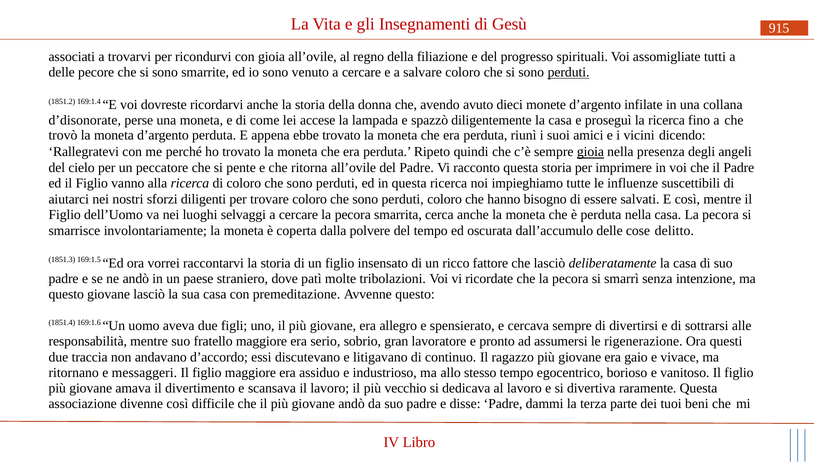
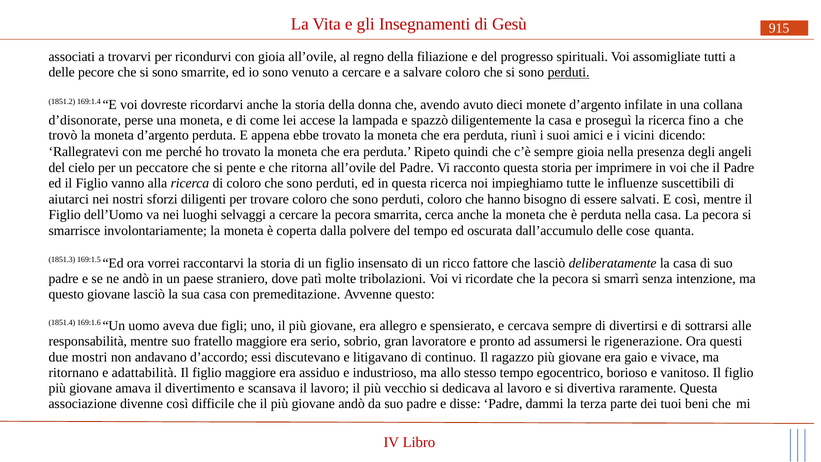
gioia underline: present -> none (590, 152)
delitto: delitto -> quanta (674, 231)
traccia: traccia -> mostri (90, 357)
messaggeri: messaggeri -> adattabilità (144, 373)
